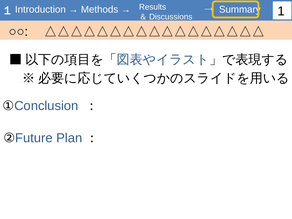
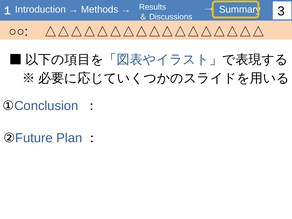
1: 1 -> 3 (281, 11)
